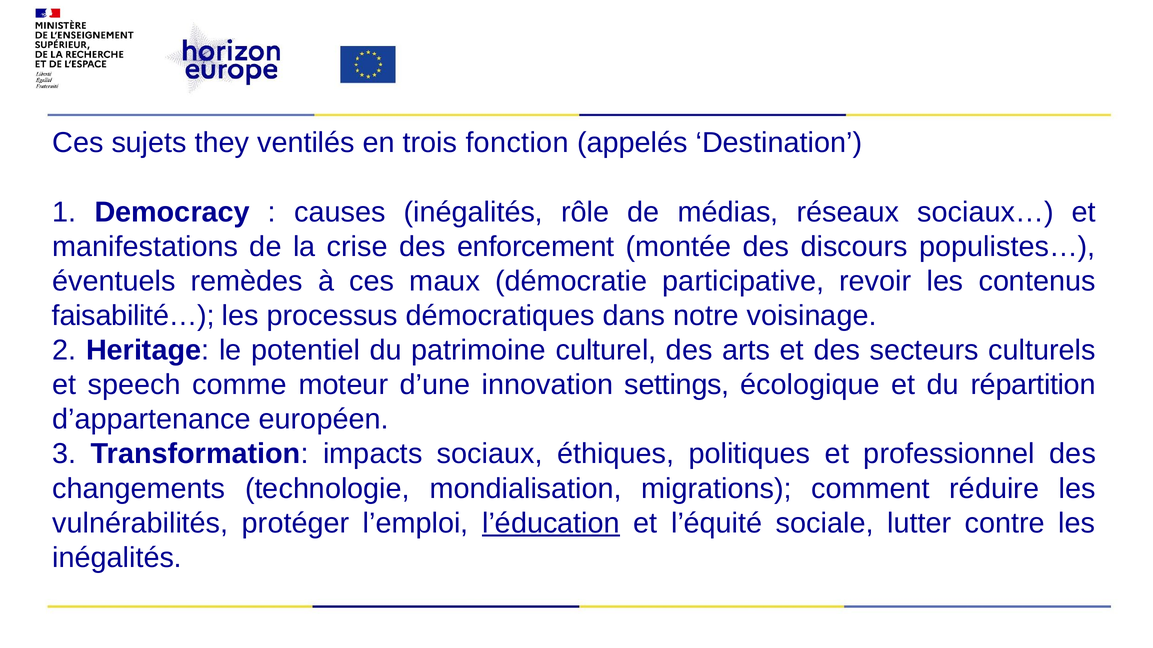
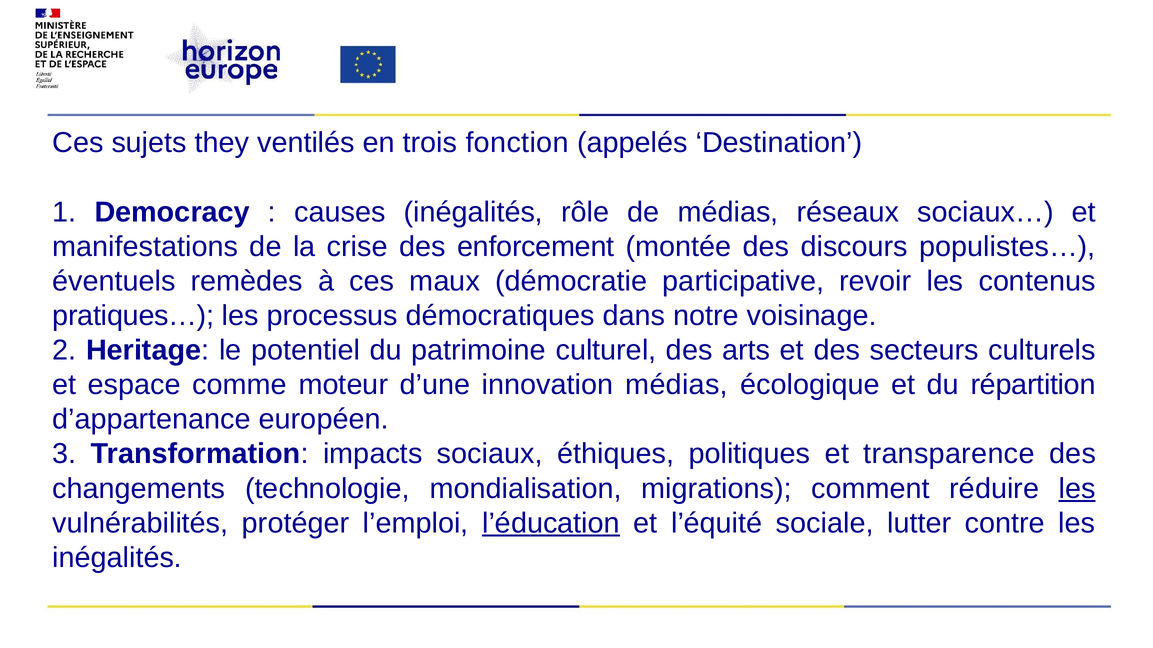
faisabilité…: faisabilité… -> pratiques… (133, 316)
speech: speech -> espace (134, 385)
innovation settings: settings -> médias (677, 385)
professionnel: professionnel -> transparence (949, 454)
les underline: none -> present (1077, 489)
